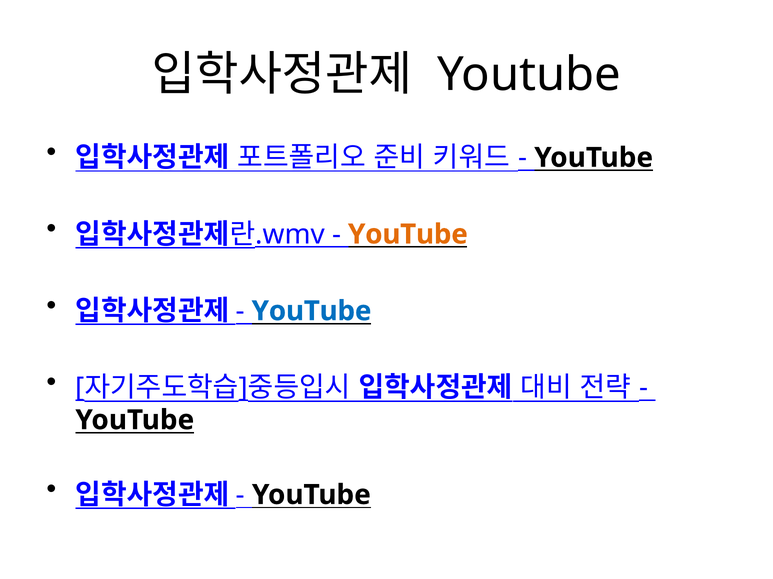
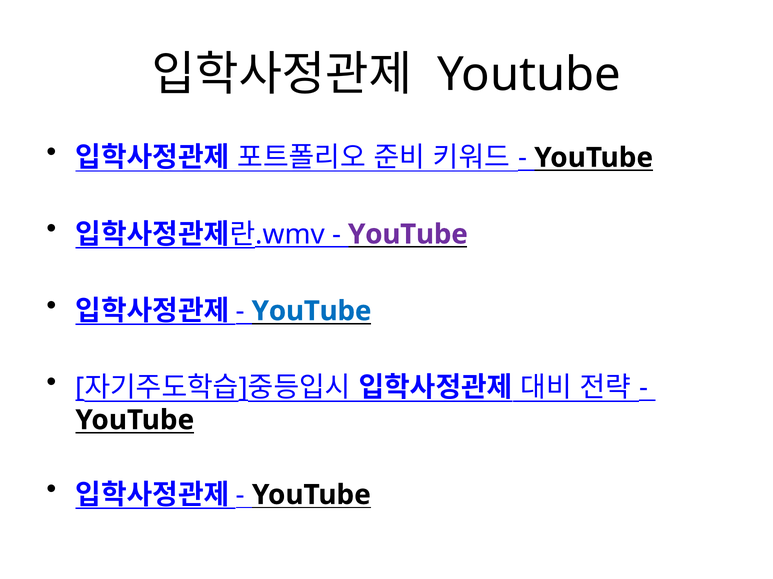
YouTube colour: orange -> purple (408, 235)
